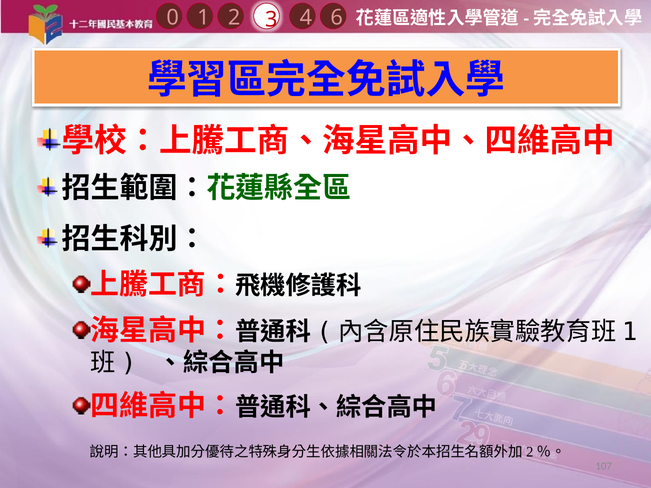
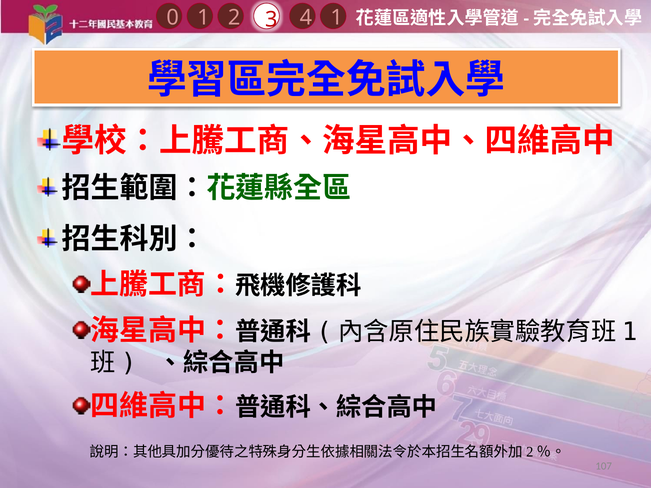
4 6: 6 -> 1 (337, 17)
